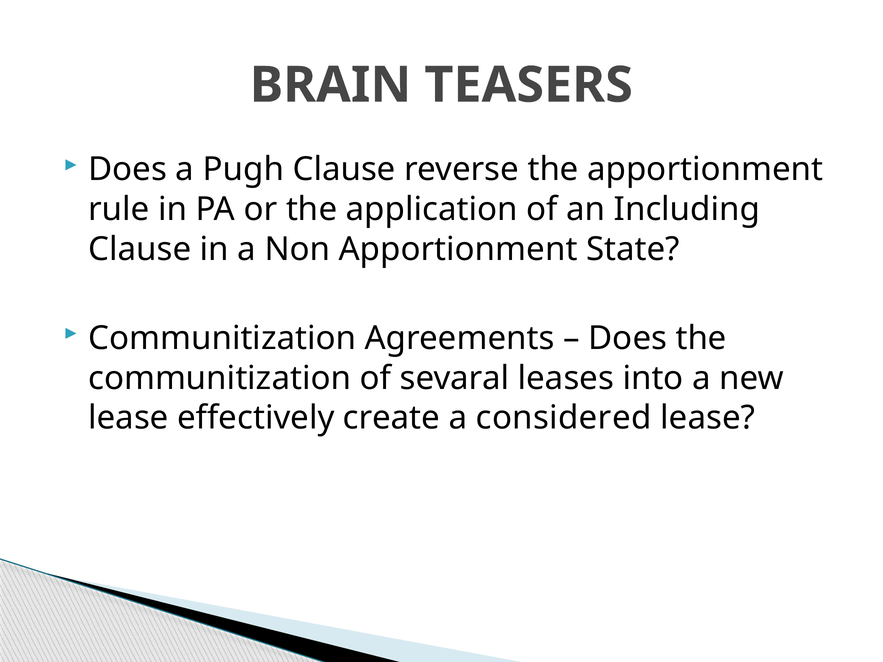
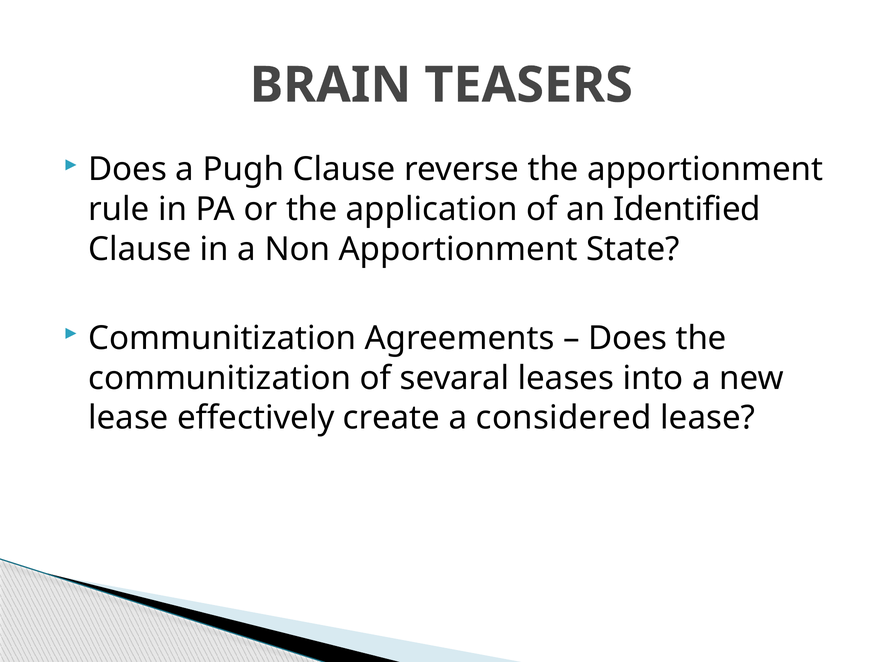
Including: Including -> Identified (687, 209)
